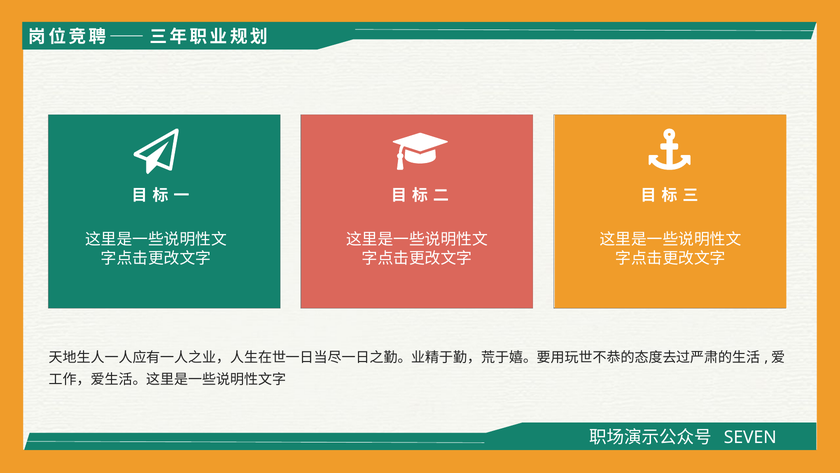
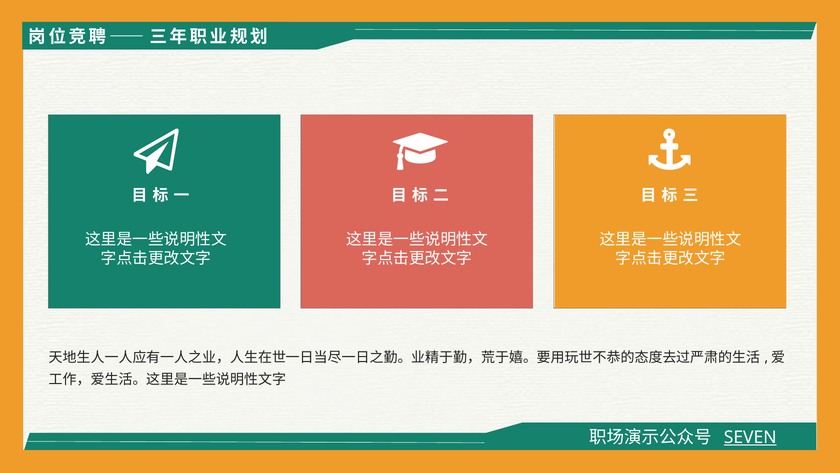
SEVEN underline: none -> present (750, 437)
